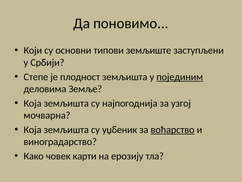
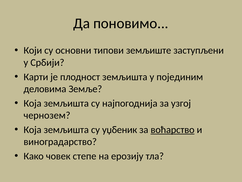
Степе: Степе -> Карти (36, 77)
појединим underline: present -> none (180, 77)
мочварна: мочварна -> чернозем (47, 115)
карти: карти -> степе (85, 156)
